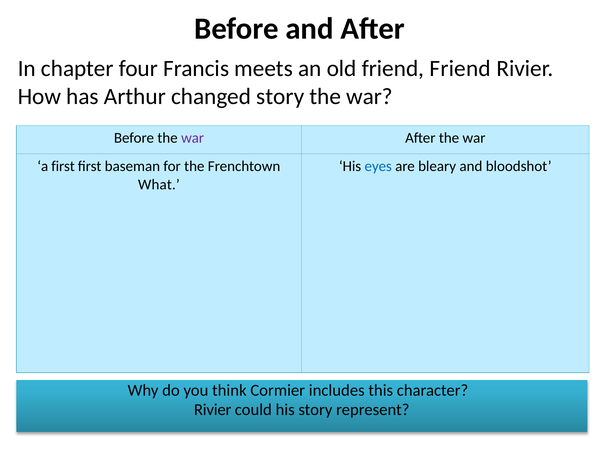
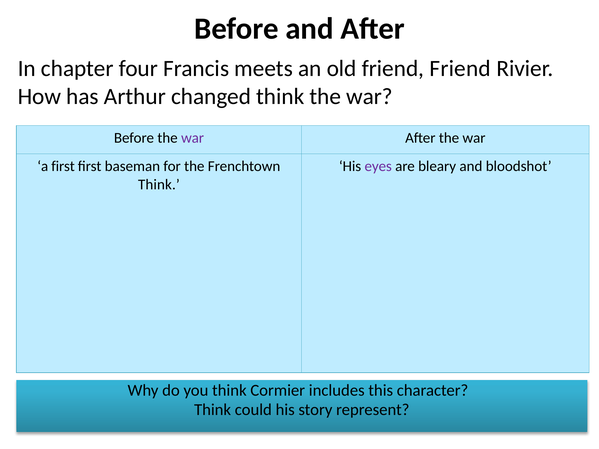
changed story: story -> think (280, 96)
eyes colour: blue -> purple (378, 166)
What: What -> Think (159, 184)
Rivier: Rivier -> Think (213, 410)
